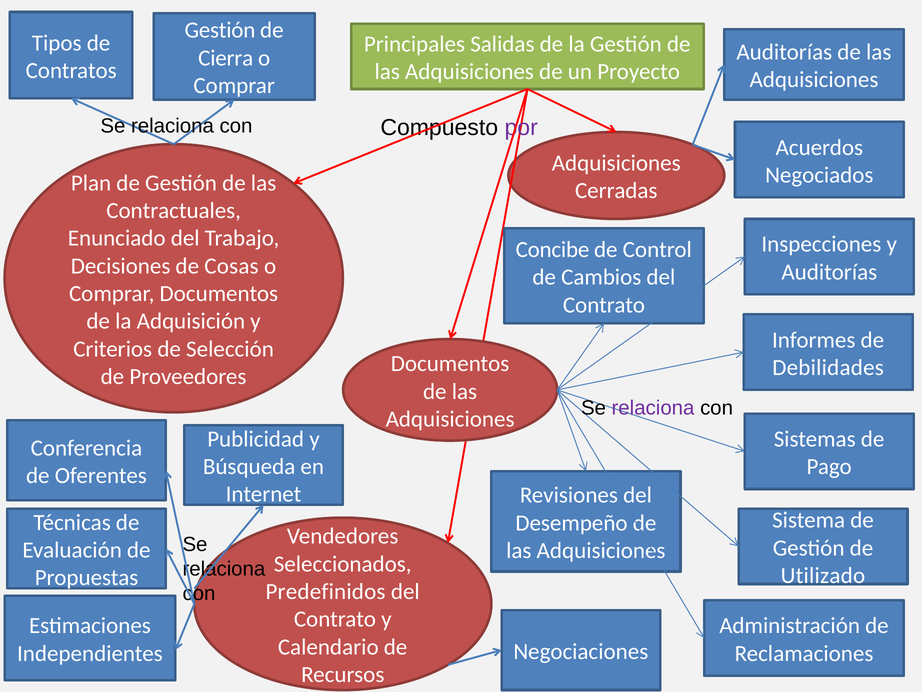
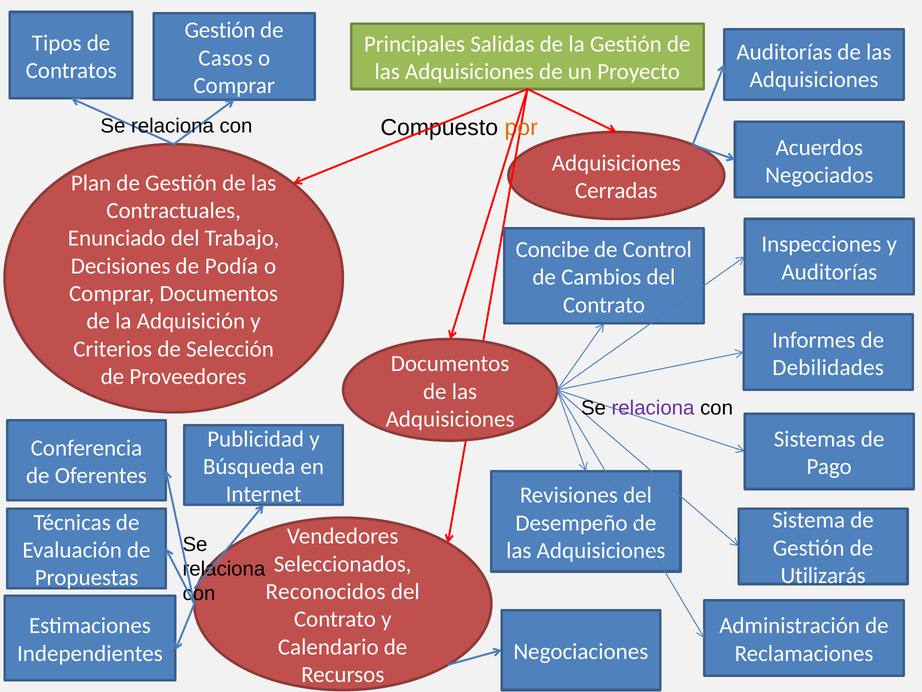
Cierra: Cierra -> Casos (226, 58)
por colour: purple -> orange (521, 127)
Cosas: Cosas -> Podía (231, 266)
Utilizado: Utilizado -> Utilizarás (823, 575)
Predefinidos: Predefinidos -> Reconocidos (326, 591)
